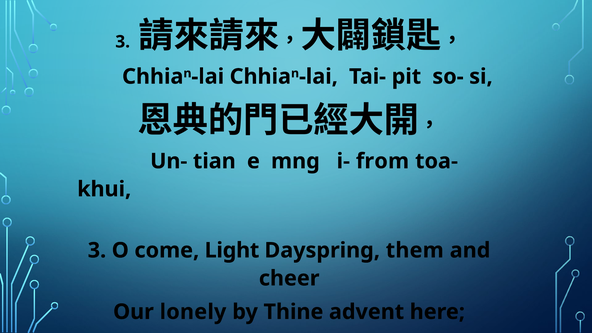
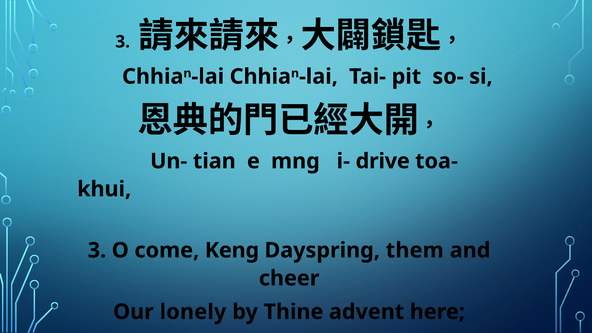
from: from -> drive (383, 161)
Light: Light -> Keng (232, 250)
